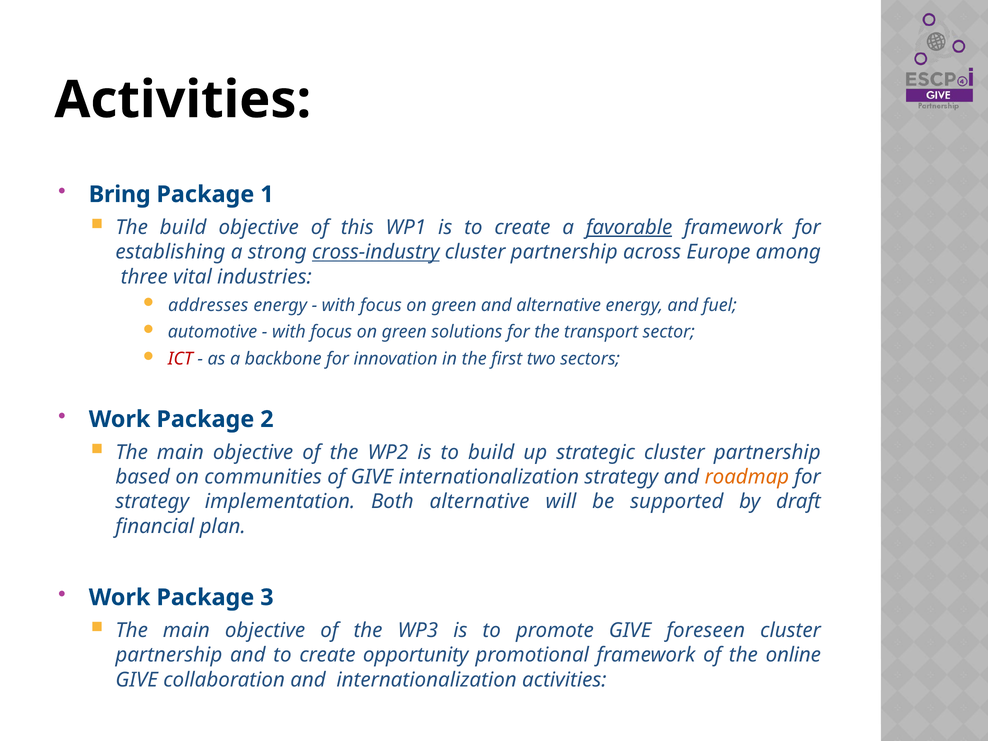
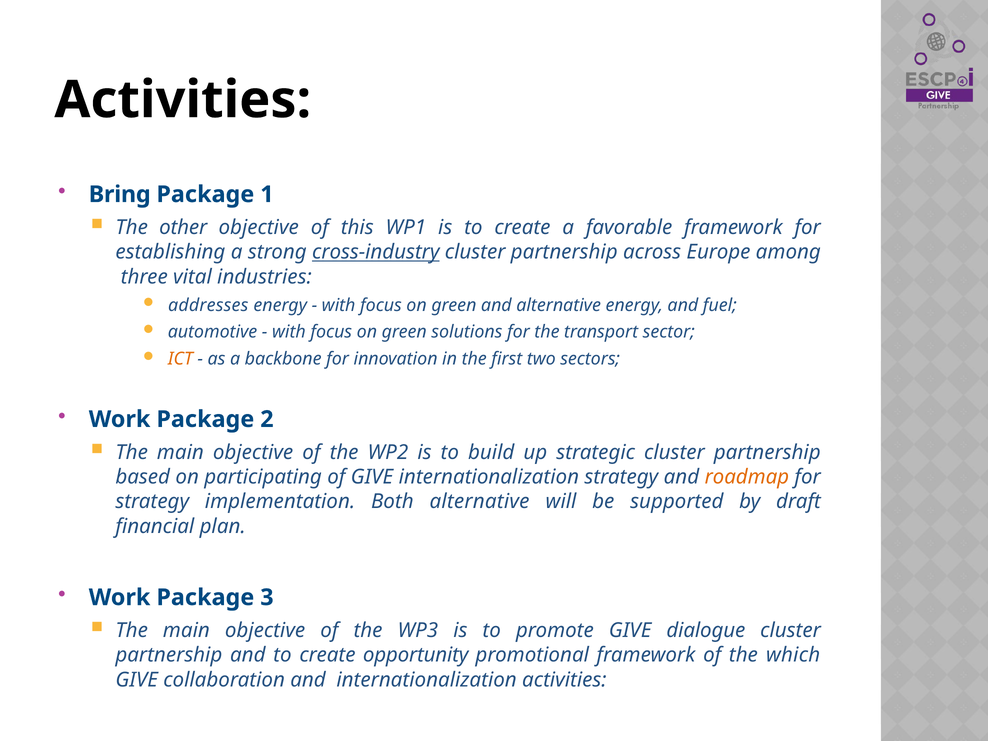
The build: build -> other (183, 227)
favorable underline: present -> none (629, 227)
ICT colour: red -> orange (180, 359)
communities: communities -> participating (263, 477)
foreseen: foreseen -> dialogue (706, 630)
online: online -> which (793, 655)
